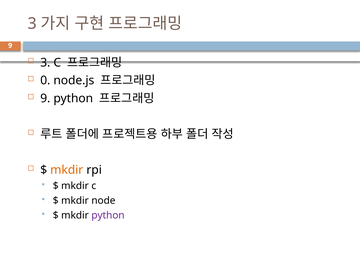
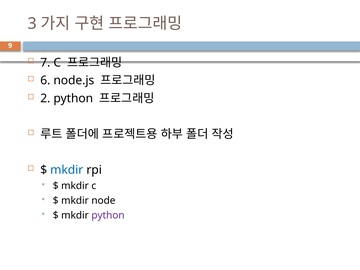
3: 3 -> 7 (45, 63)
0: 0 -> 6 (45, 80)
9: 9 -> 2 (45, 98)
mkdir colour: orange -> blue (67, 170)
